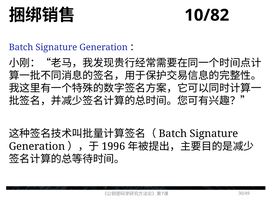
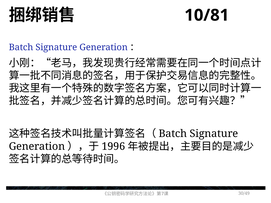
10/82: 10/82 -> 10/81 (207, 15)
